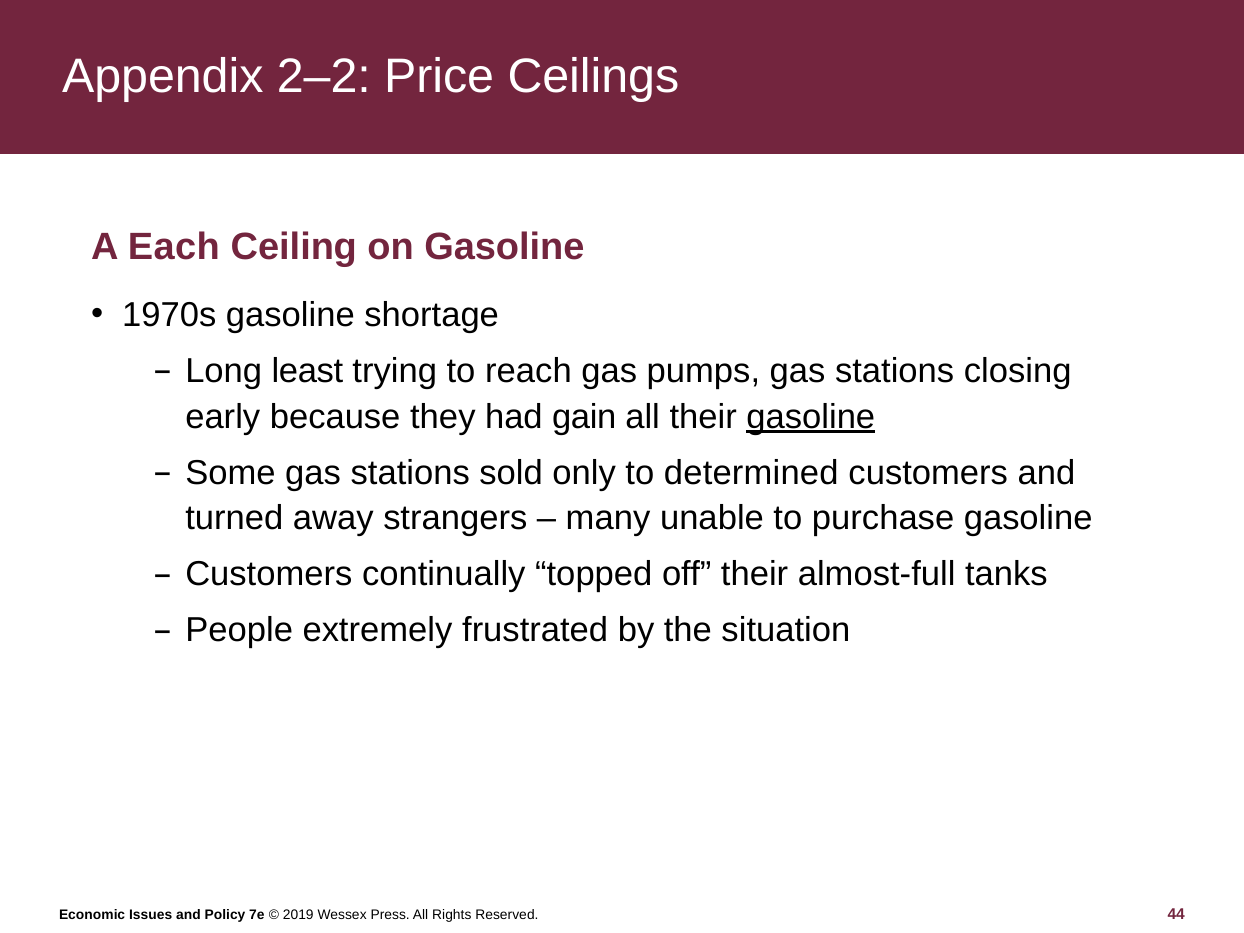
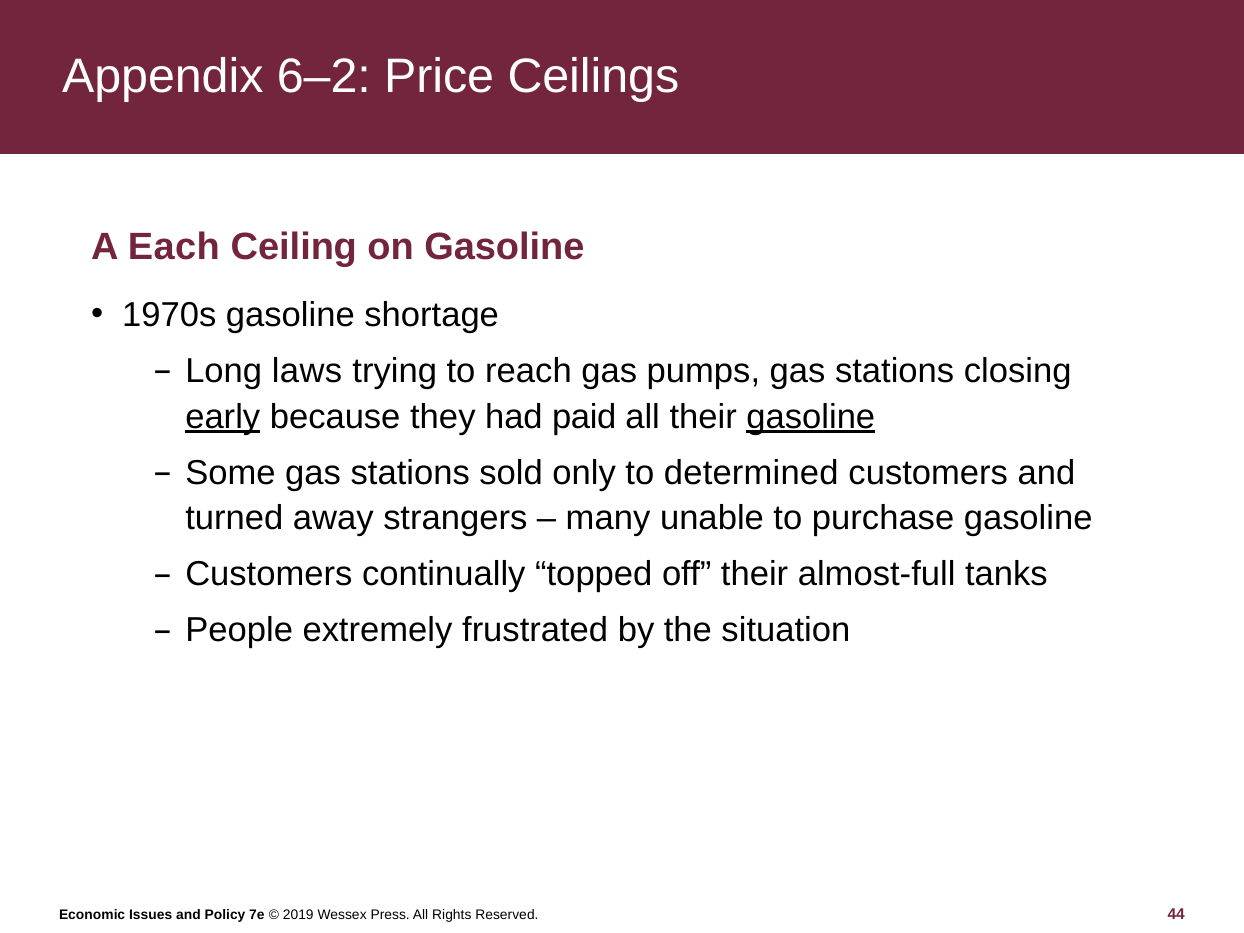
2–2: 2–2 -> 6–2 (324, 77)
least: least -> laws (307, 371)
early underline: none -> present (223, 417)
gain: gain -> paid (584, 417)
